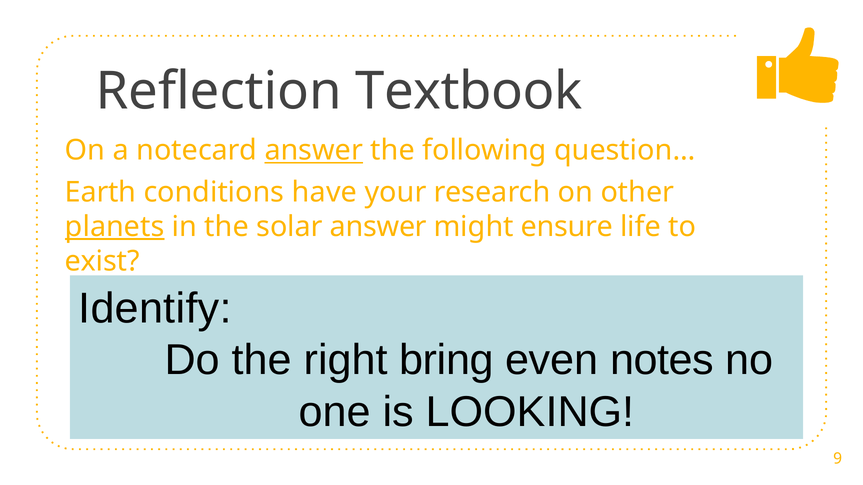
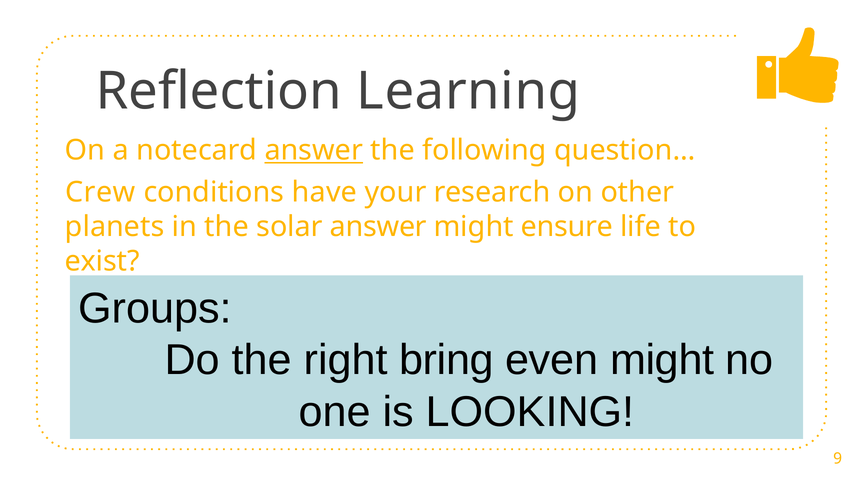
Textbook: Textbook -> Learning (468, 91)
Earth: Earth -> Crew (100, 192)
planets underline: present -> none (115, 227)
Identify: Identify -> Groups (155, 309)
even notes: notes -> might (662, 361)
